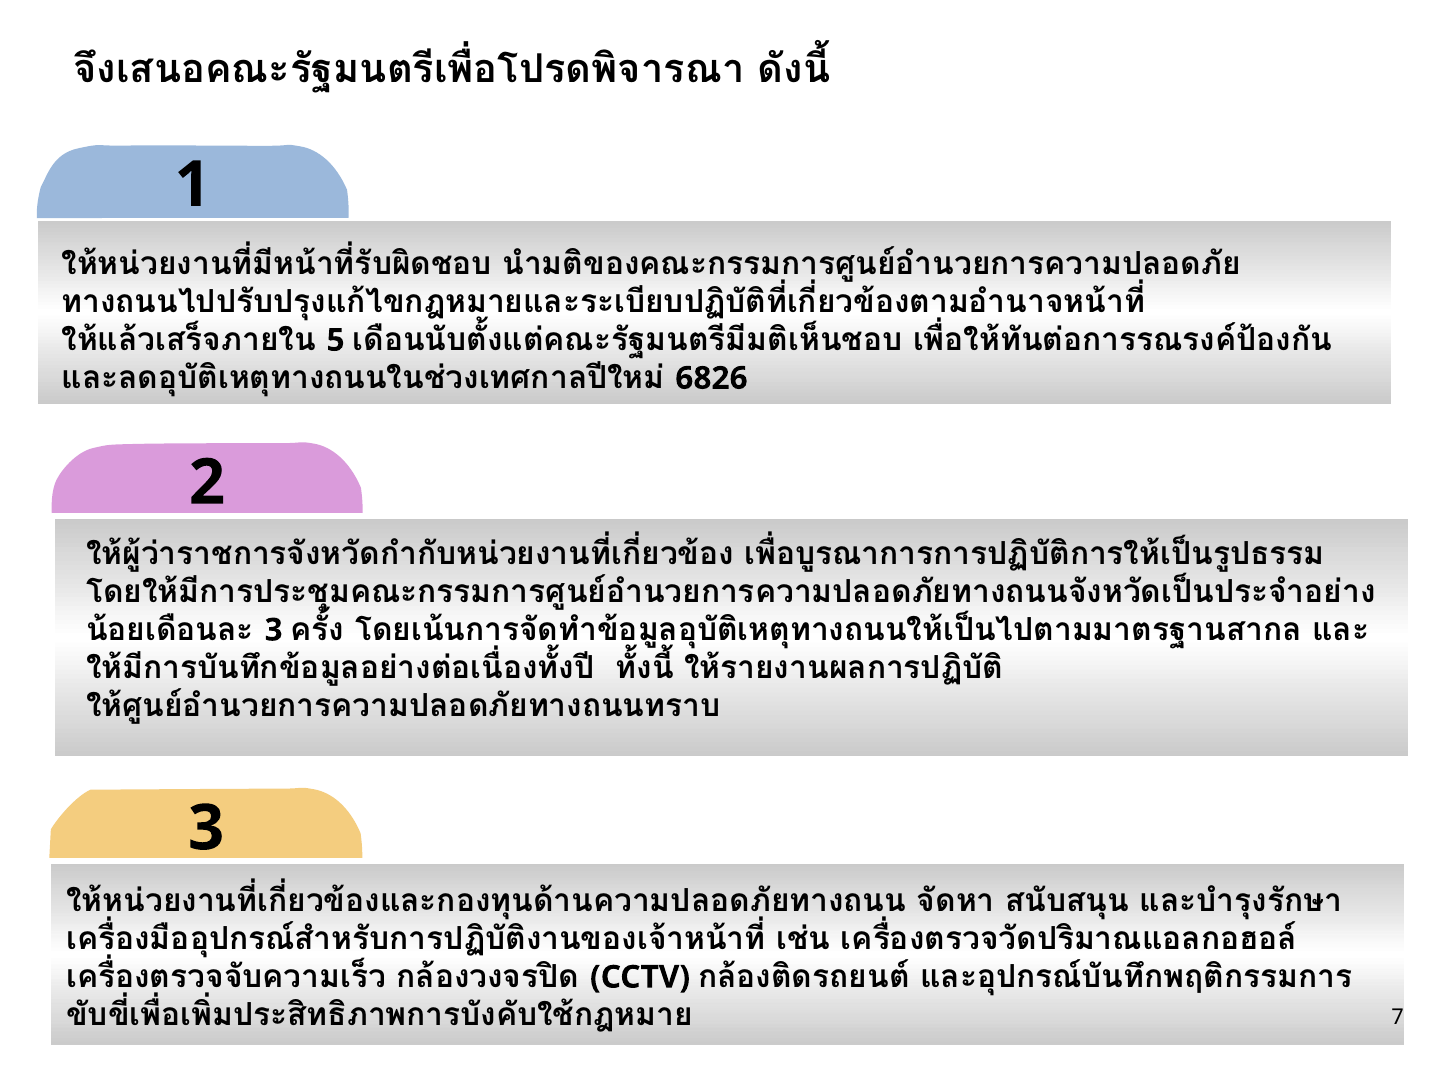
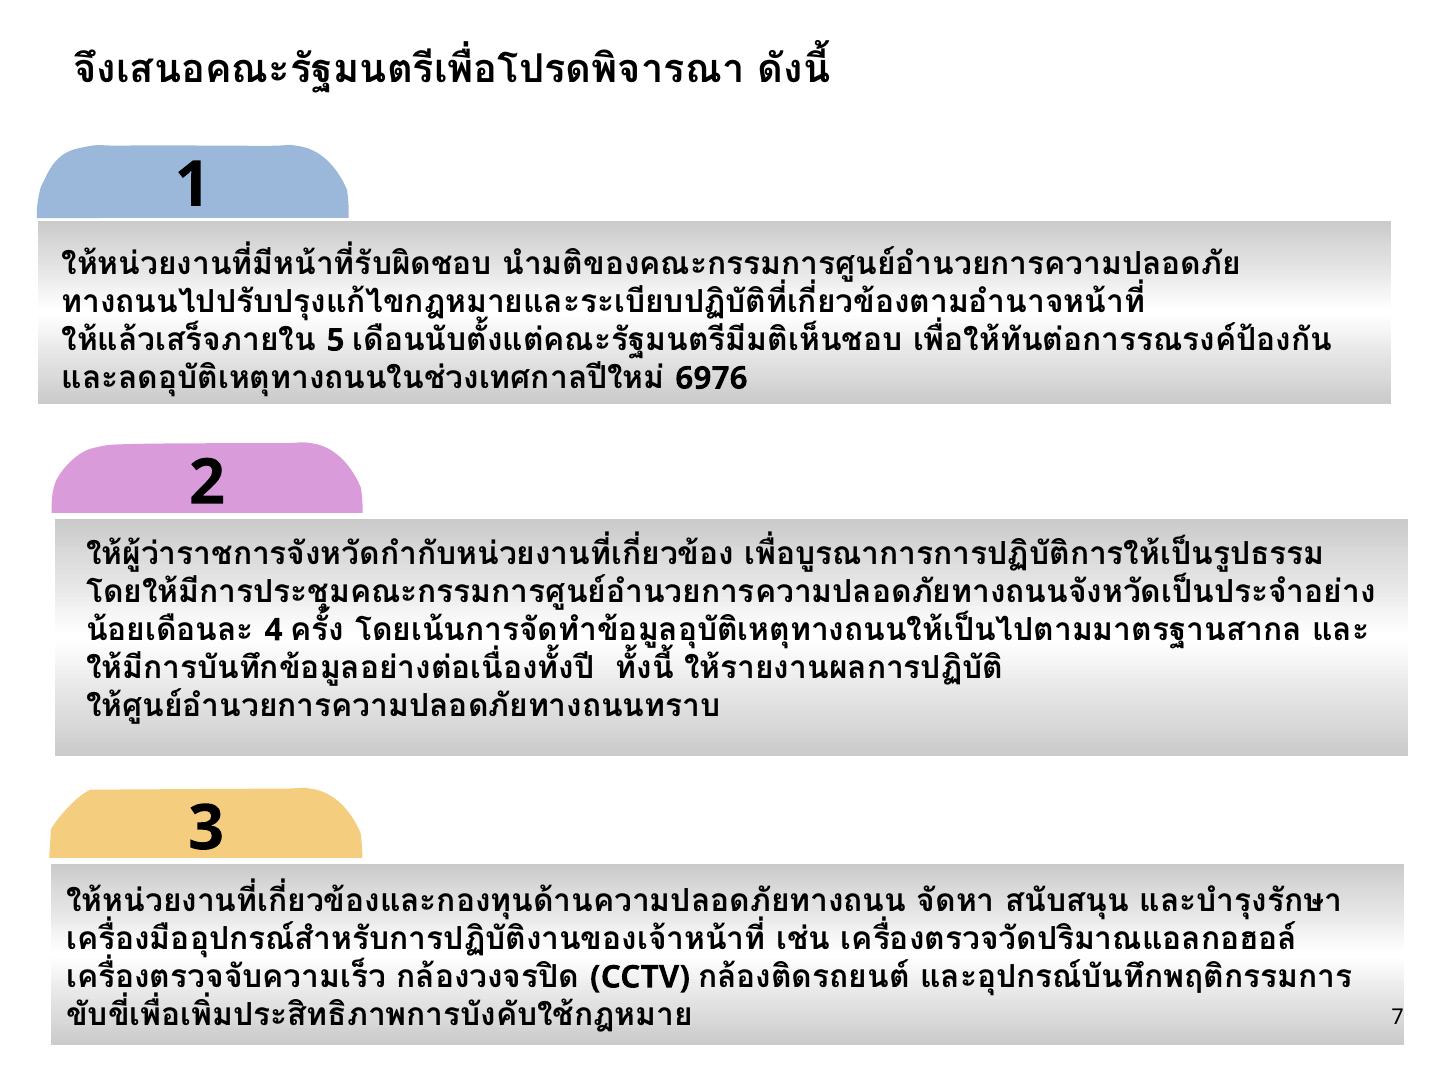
6826: 6826 -> 6976 (711, 378)
3: 3 -> 4 (274, 630)
